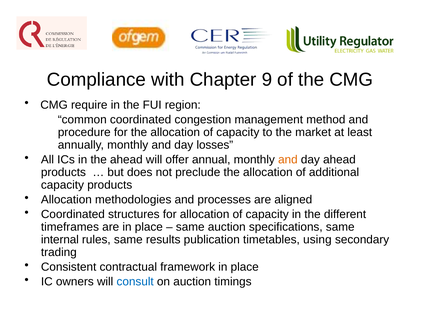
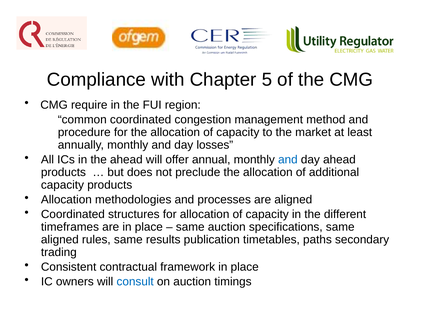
9: 9 -> 5 (267, 80)
and colour: orange -> blue (288, 160)
internal: internal -> aligned (60, 240)
using: using -> paths (317, 240)
